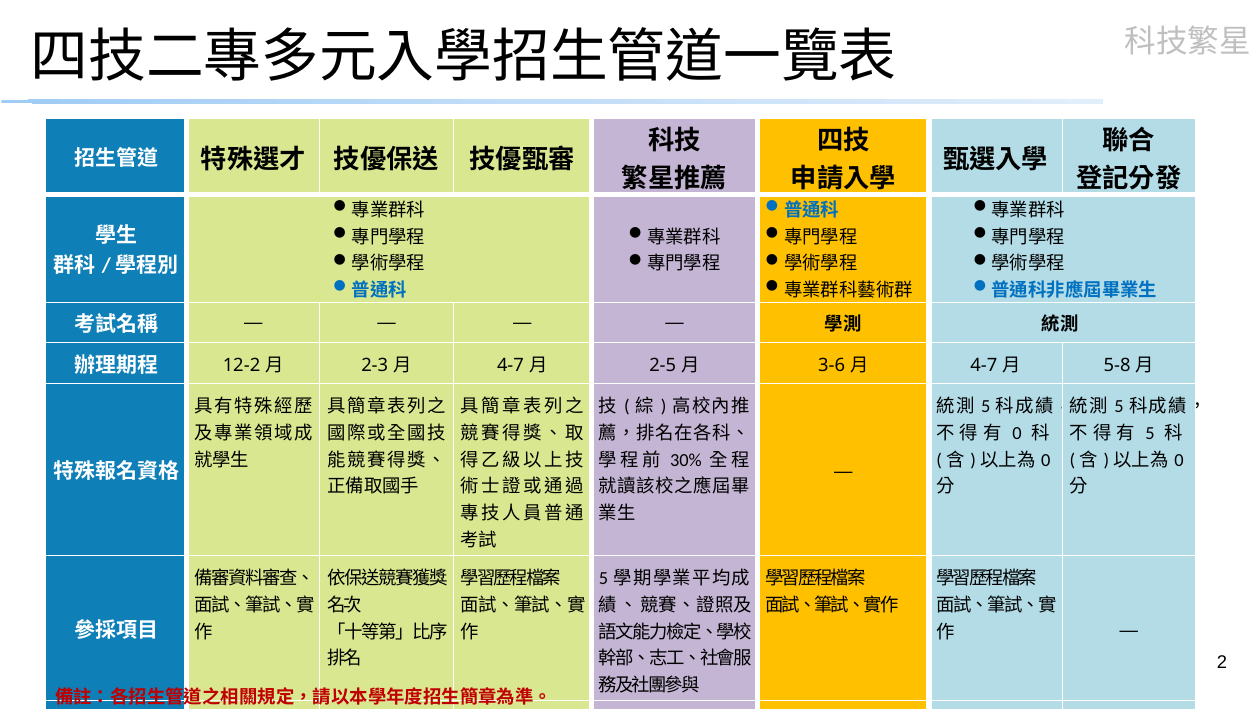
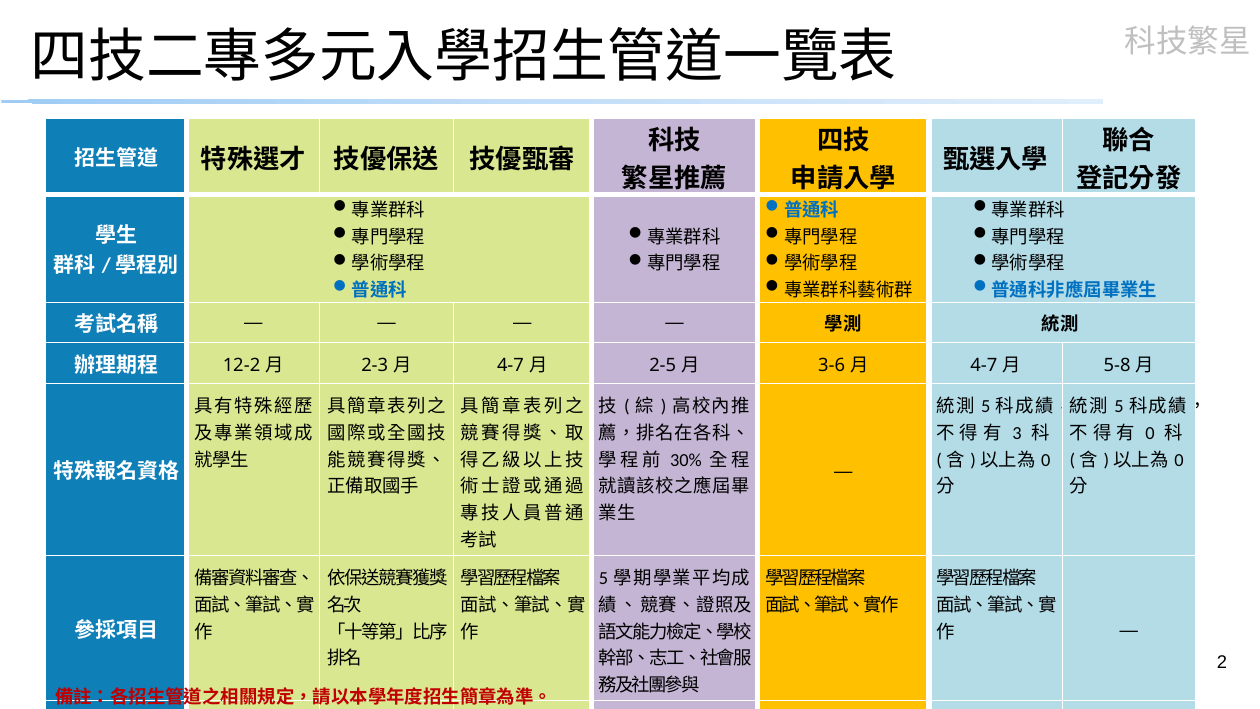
0: 0 -> 3 (1017, 433)
5: 5 -> 0 (1150, 433)
